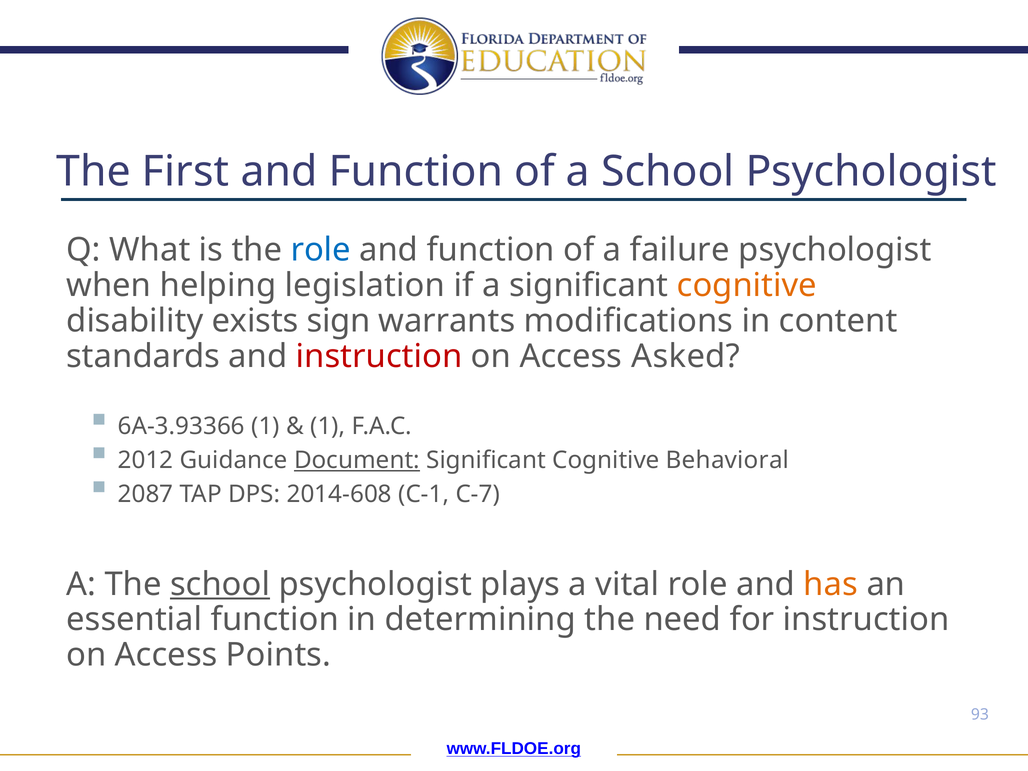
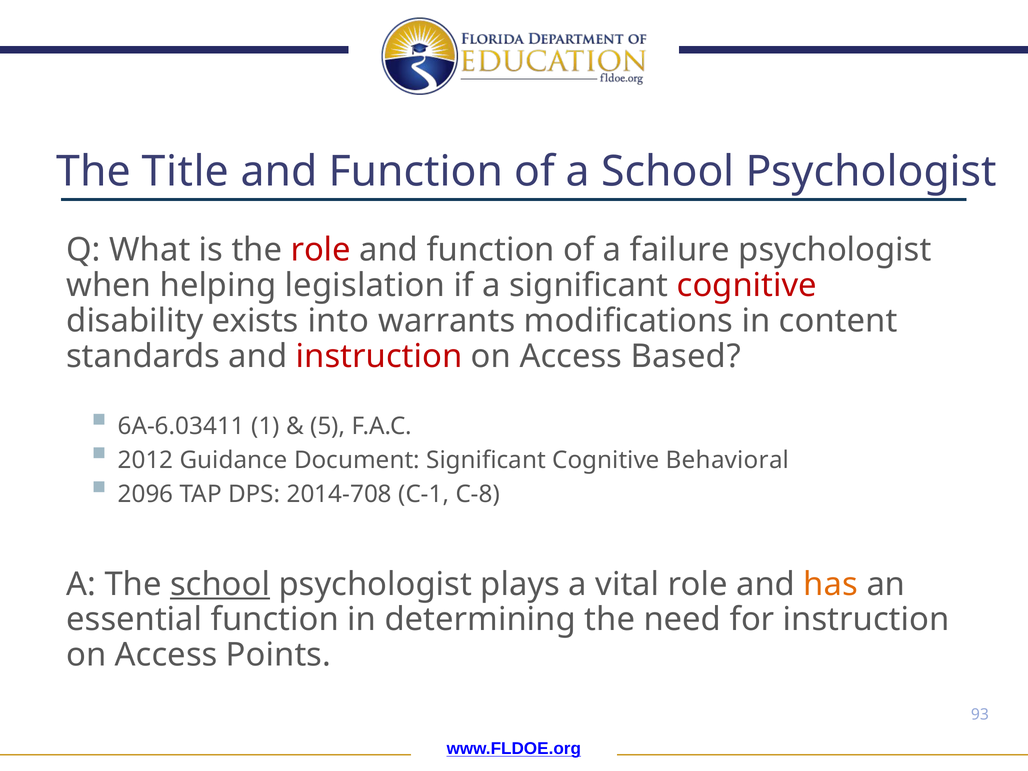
First: First -> Title (186, 171)
role colour: blue -> red (321, 250)
cognitive colour: orange -> red (747, 285)
sign: sign -> into (338, 321)
Asked: Asked -> Based (686, 356)
6A-3.93366: 6A-3.93366 -> 6A-6.03411 (181, 426)
1: 1 -> 5 (328, 426)
Document underline: present -> none (357, 460)
2087: 2087 -> 2096 (146, 494)
2014-608: 2014-608 -> 2014-708 (339, 494)
C-7: C-7 -> C-8 (478, 494)
